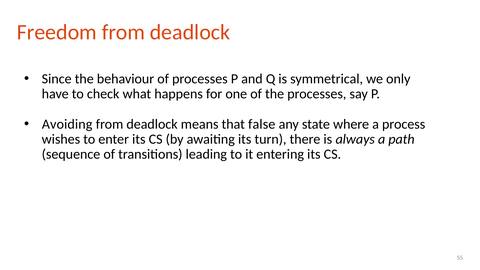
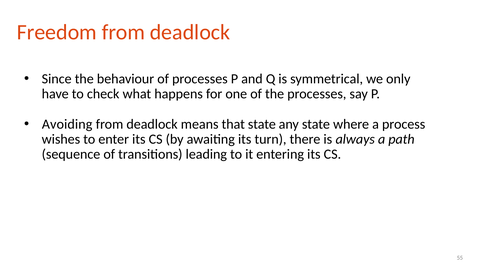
that false: false -> state (262, 124)
